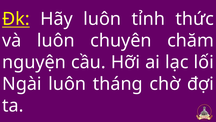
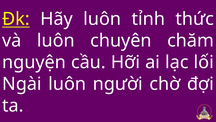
tháng: tháng -> người (118, 84)
